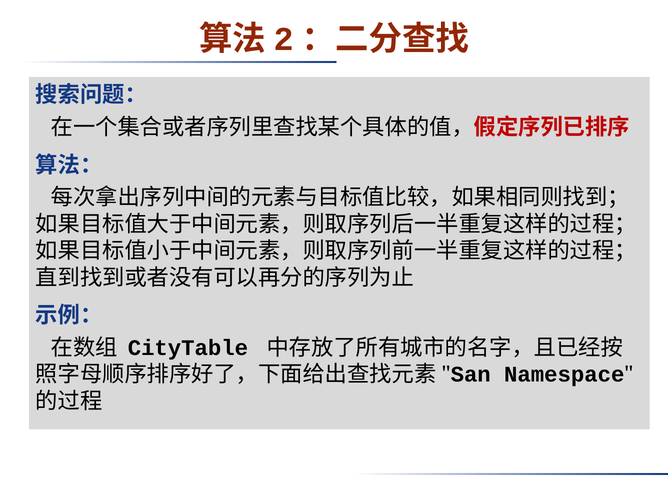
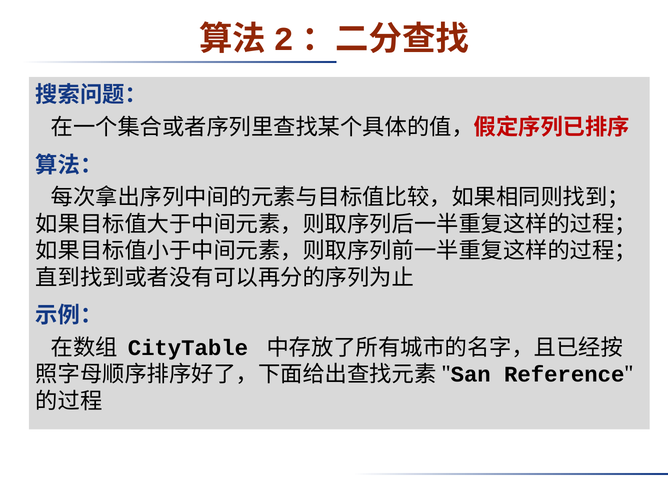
Namespace: Namespace -> Reference (564, 375)
